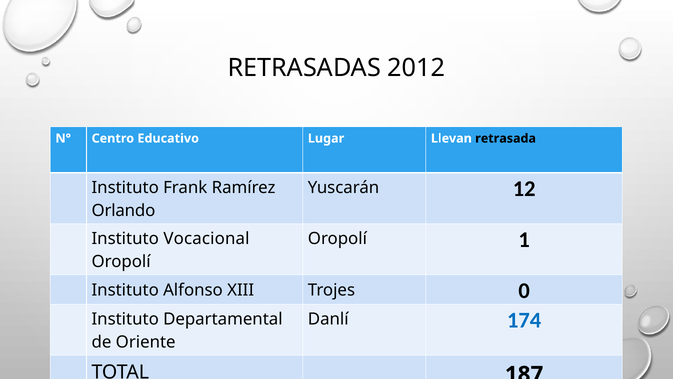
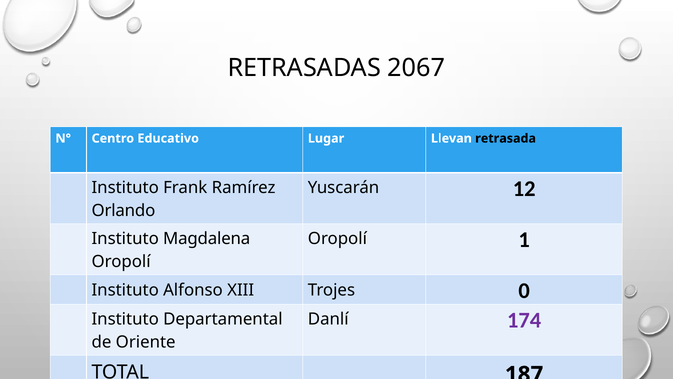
2012: 2012 -> 2067 (416, 68)
Vocacional: Vocacional -> Magdalena (207, 239)
174 colour: blue -> purple (524, 320)
